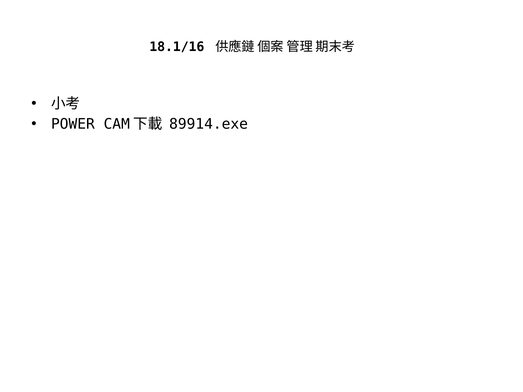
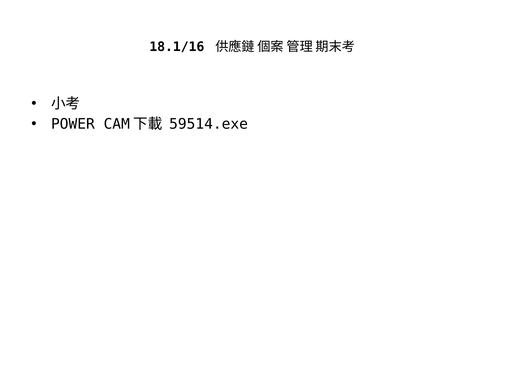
89914.exe: 89914.exe -> 59514.exe (209, 124)
